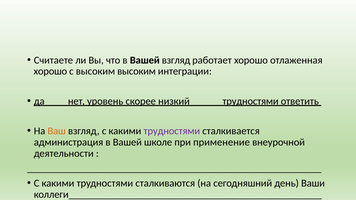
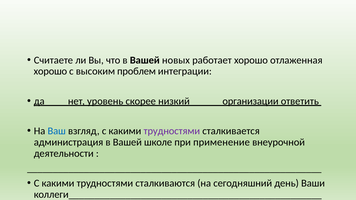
Вашей взгляд: взгляд -> новых (176, 60)
высоким высоким: высоким -> проблем (137, 71)
низкий трудностями: трудностями -> организации (251, 101)
Ваш colour: orange -> blue (57, 131)
